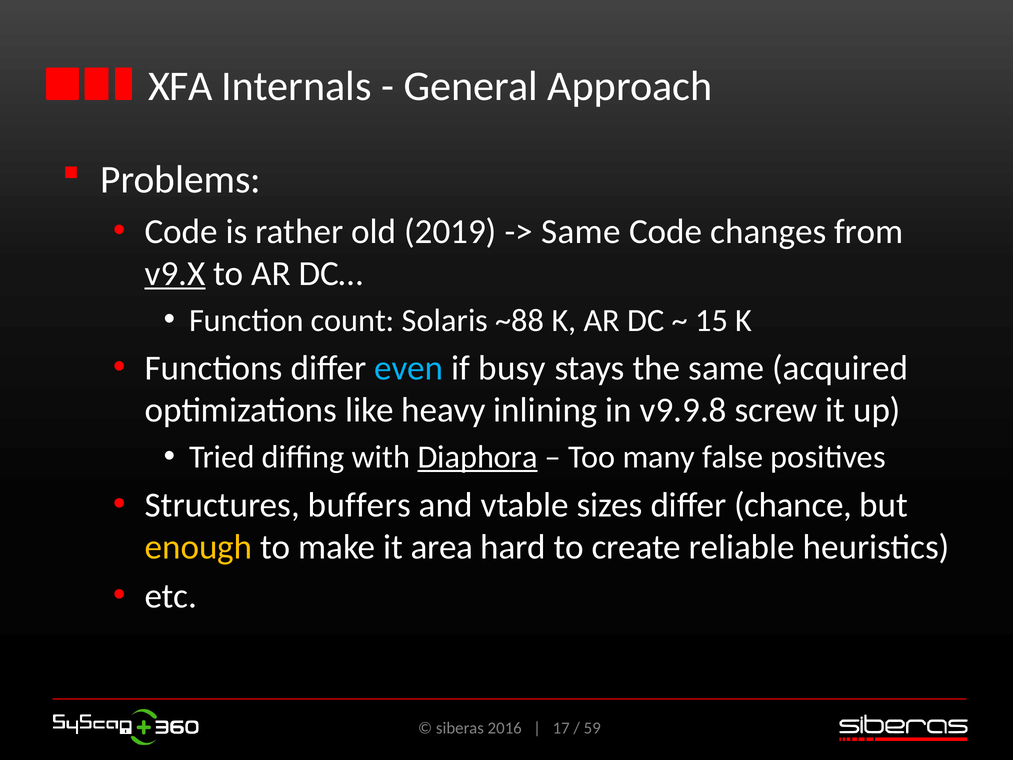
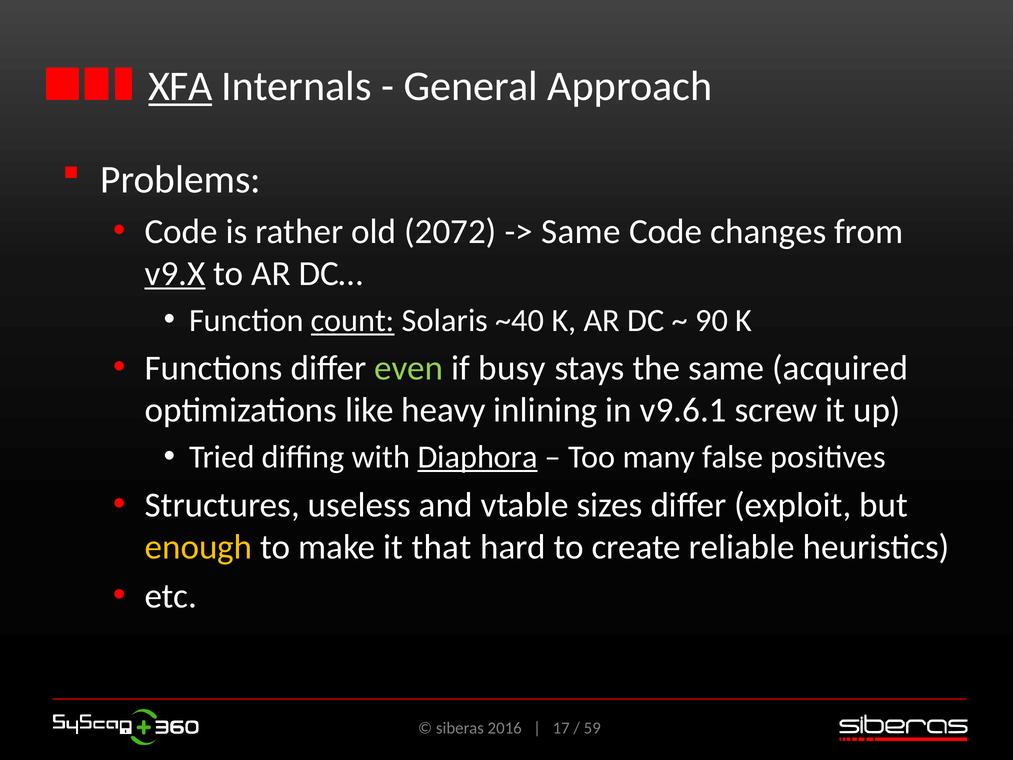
XFA underline: none -> present (180, 86)
2019: 2019 -> 2072 (450, 231)
count underline: none -> present (353, 320)
~88: ~88 -> ~40 (520, 320)
15: 15 -> 90 (711, 320)
even colour: light blue -> light green (409, 368)
v9.9.8: v9.9.8 -> v9.6.1 (683, 410)
buffers: buffers -> useless (359, 505)
chance: chance -> exploit (793, 505)
area: area -> that (441, 547)
